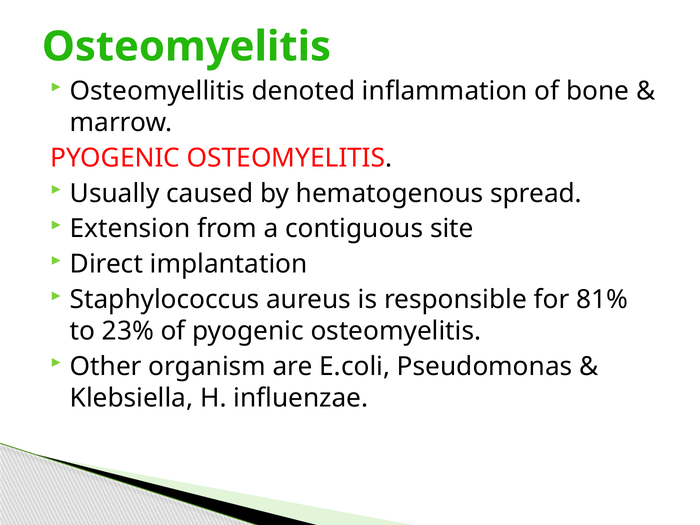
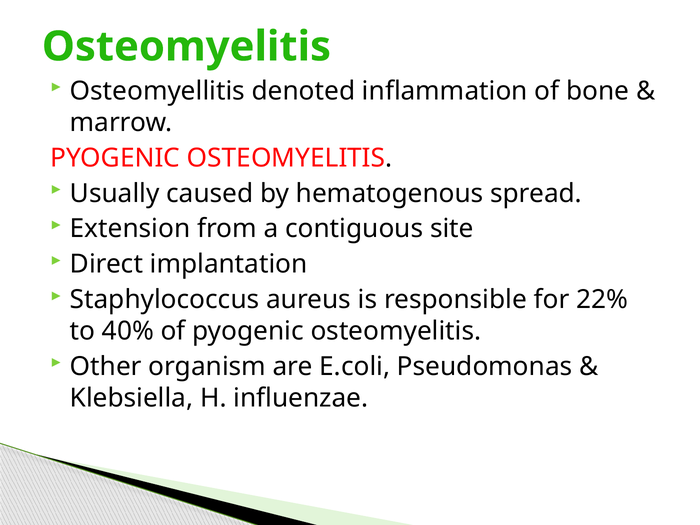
81%: 81% -> 22% (602, 300)
23%: 23% -> 40% (128, 331)
